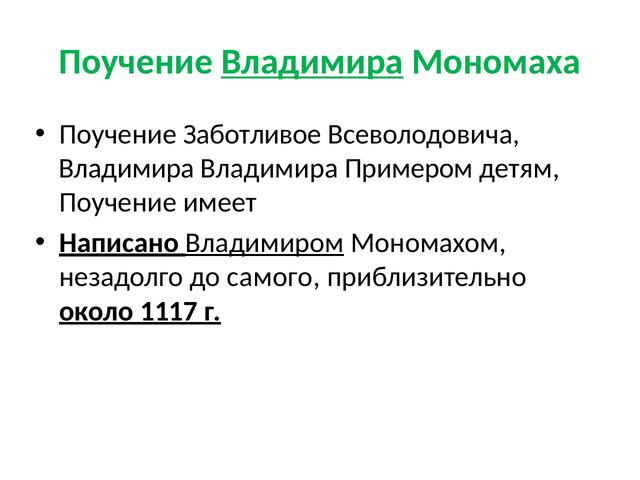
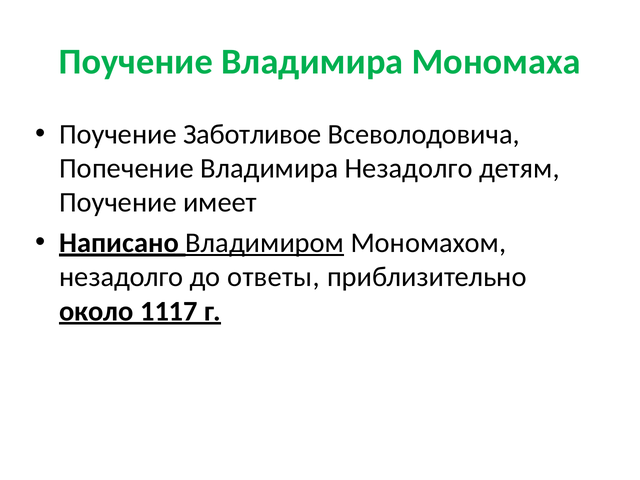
Владимира underline: present -> none (312, 62)
Владимира: Владимира -> Попечение (126, 168)
Владимира Примером: Примером -> Незадолго (409, 168)
самого: самого -> ответы (274, 277)
